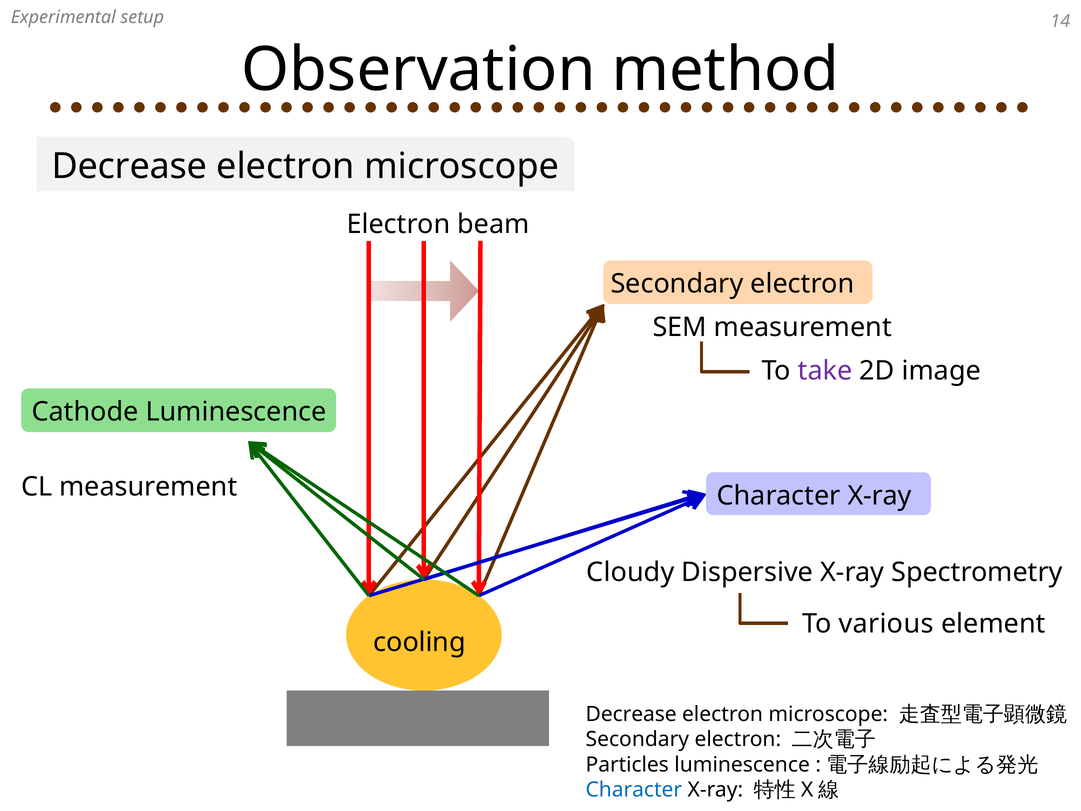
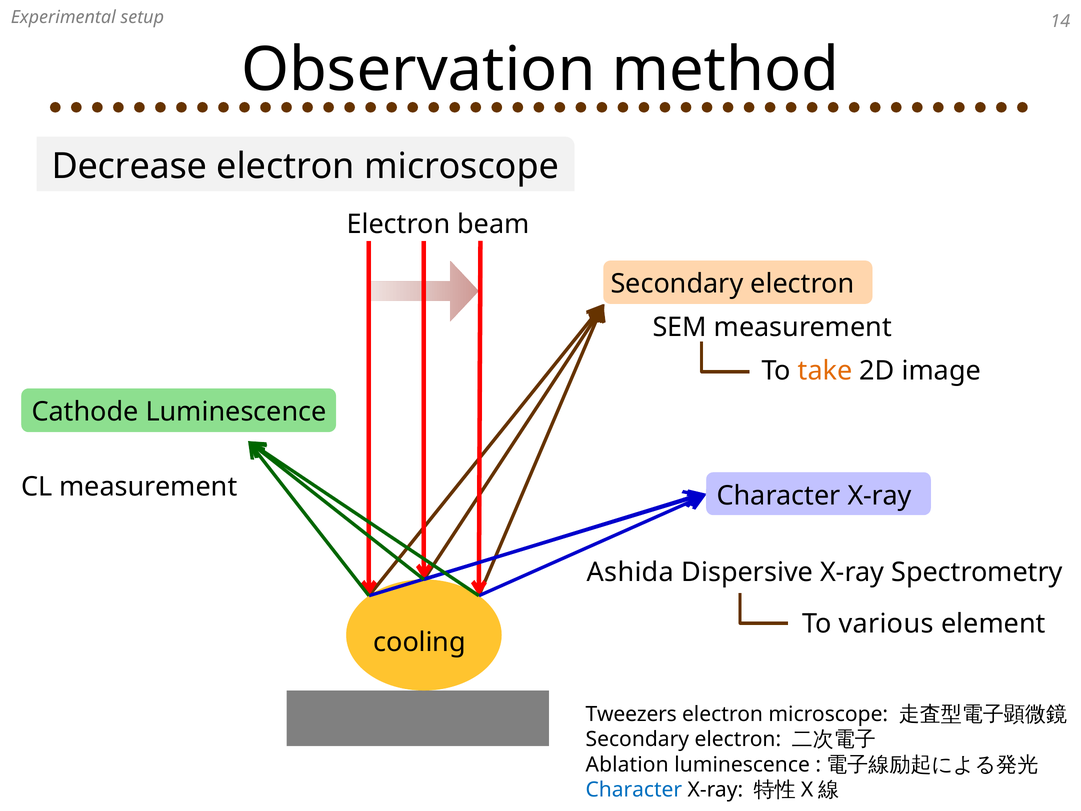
take colour: purple -> orange (825, 371)
Cloudy: Cloudy -> Ashida (630, 572)
Decrease: Decrease -> Tweezers (631, 714)
Particles: Particles -> Ablation (627, 765)
